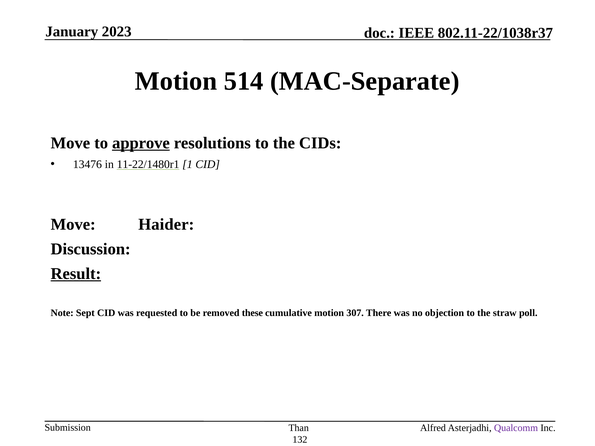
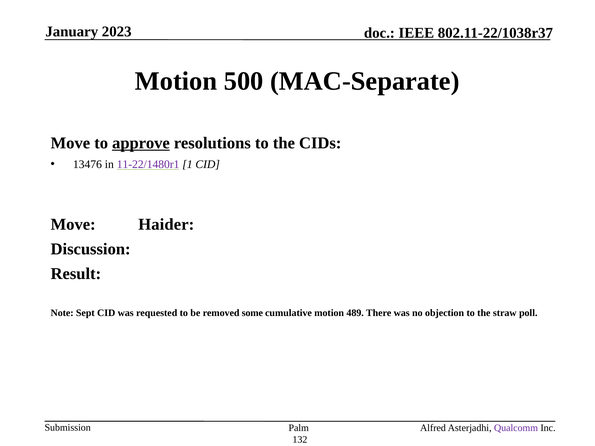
514: 514 -> 500 (244, 81)
11-22/1480r1 colour: black -> purple (148, 164)
Result underline: present -> none (76, 274)
these: these -> some (252, 313)
307: 307 -> 489 (355, 313)
Than: Than -> Palm (299, 428)
